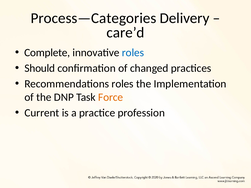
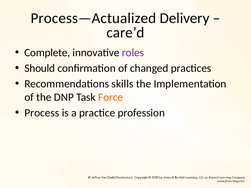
Process—Categories: Process—Categories -> Process—Actualized (93, 18)
roles colour: blue -> purple (133, 53)
Recommendations roles: roles -> skills (122, 84)
Current: Current -> Process (42, 113)
